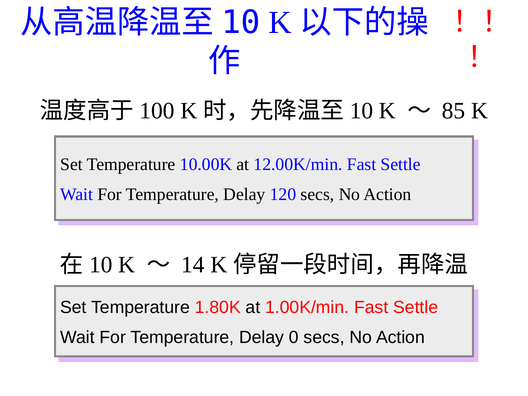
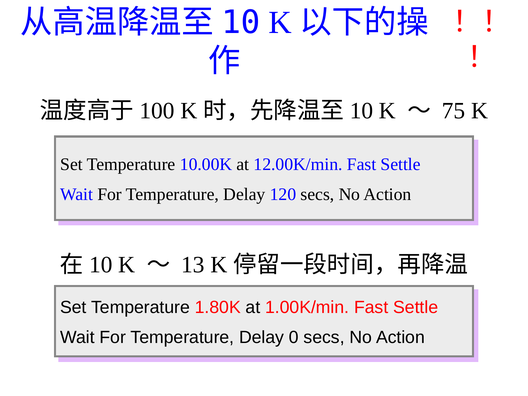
85: 85 -> 75 (454, 111)
14: 14 -> 13 (193, 265)
